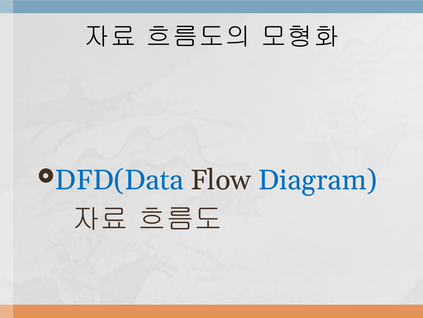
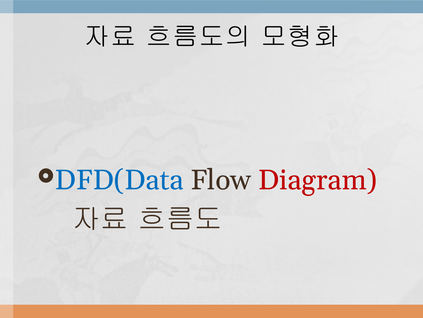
Diagram colour: blue -> red (318, 180)
